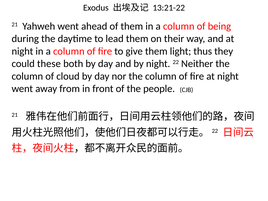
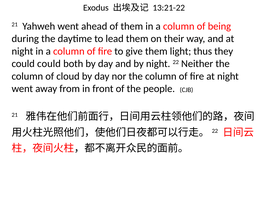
could these: these -> could (49, 64)
